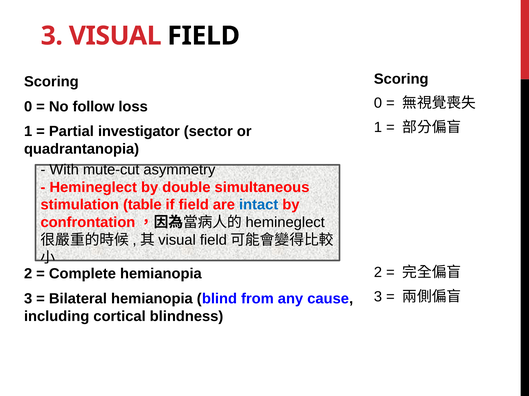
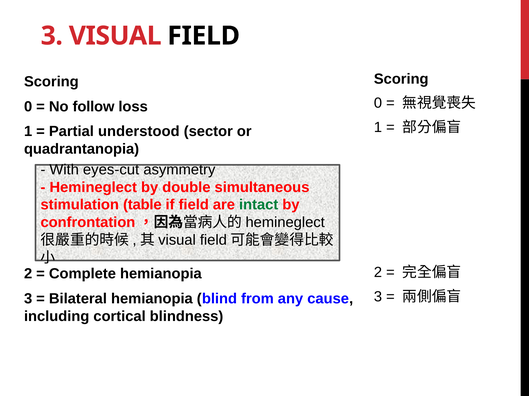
investigator: investigator -> understood (139, 132)
mute-cut: mute-cut -> eyes-cut (111, 170)
intact colour: blue -> green (259, 205)
